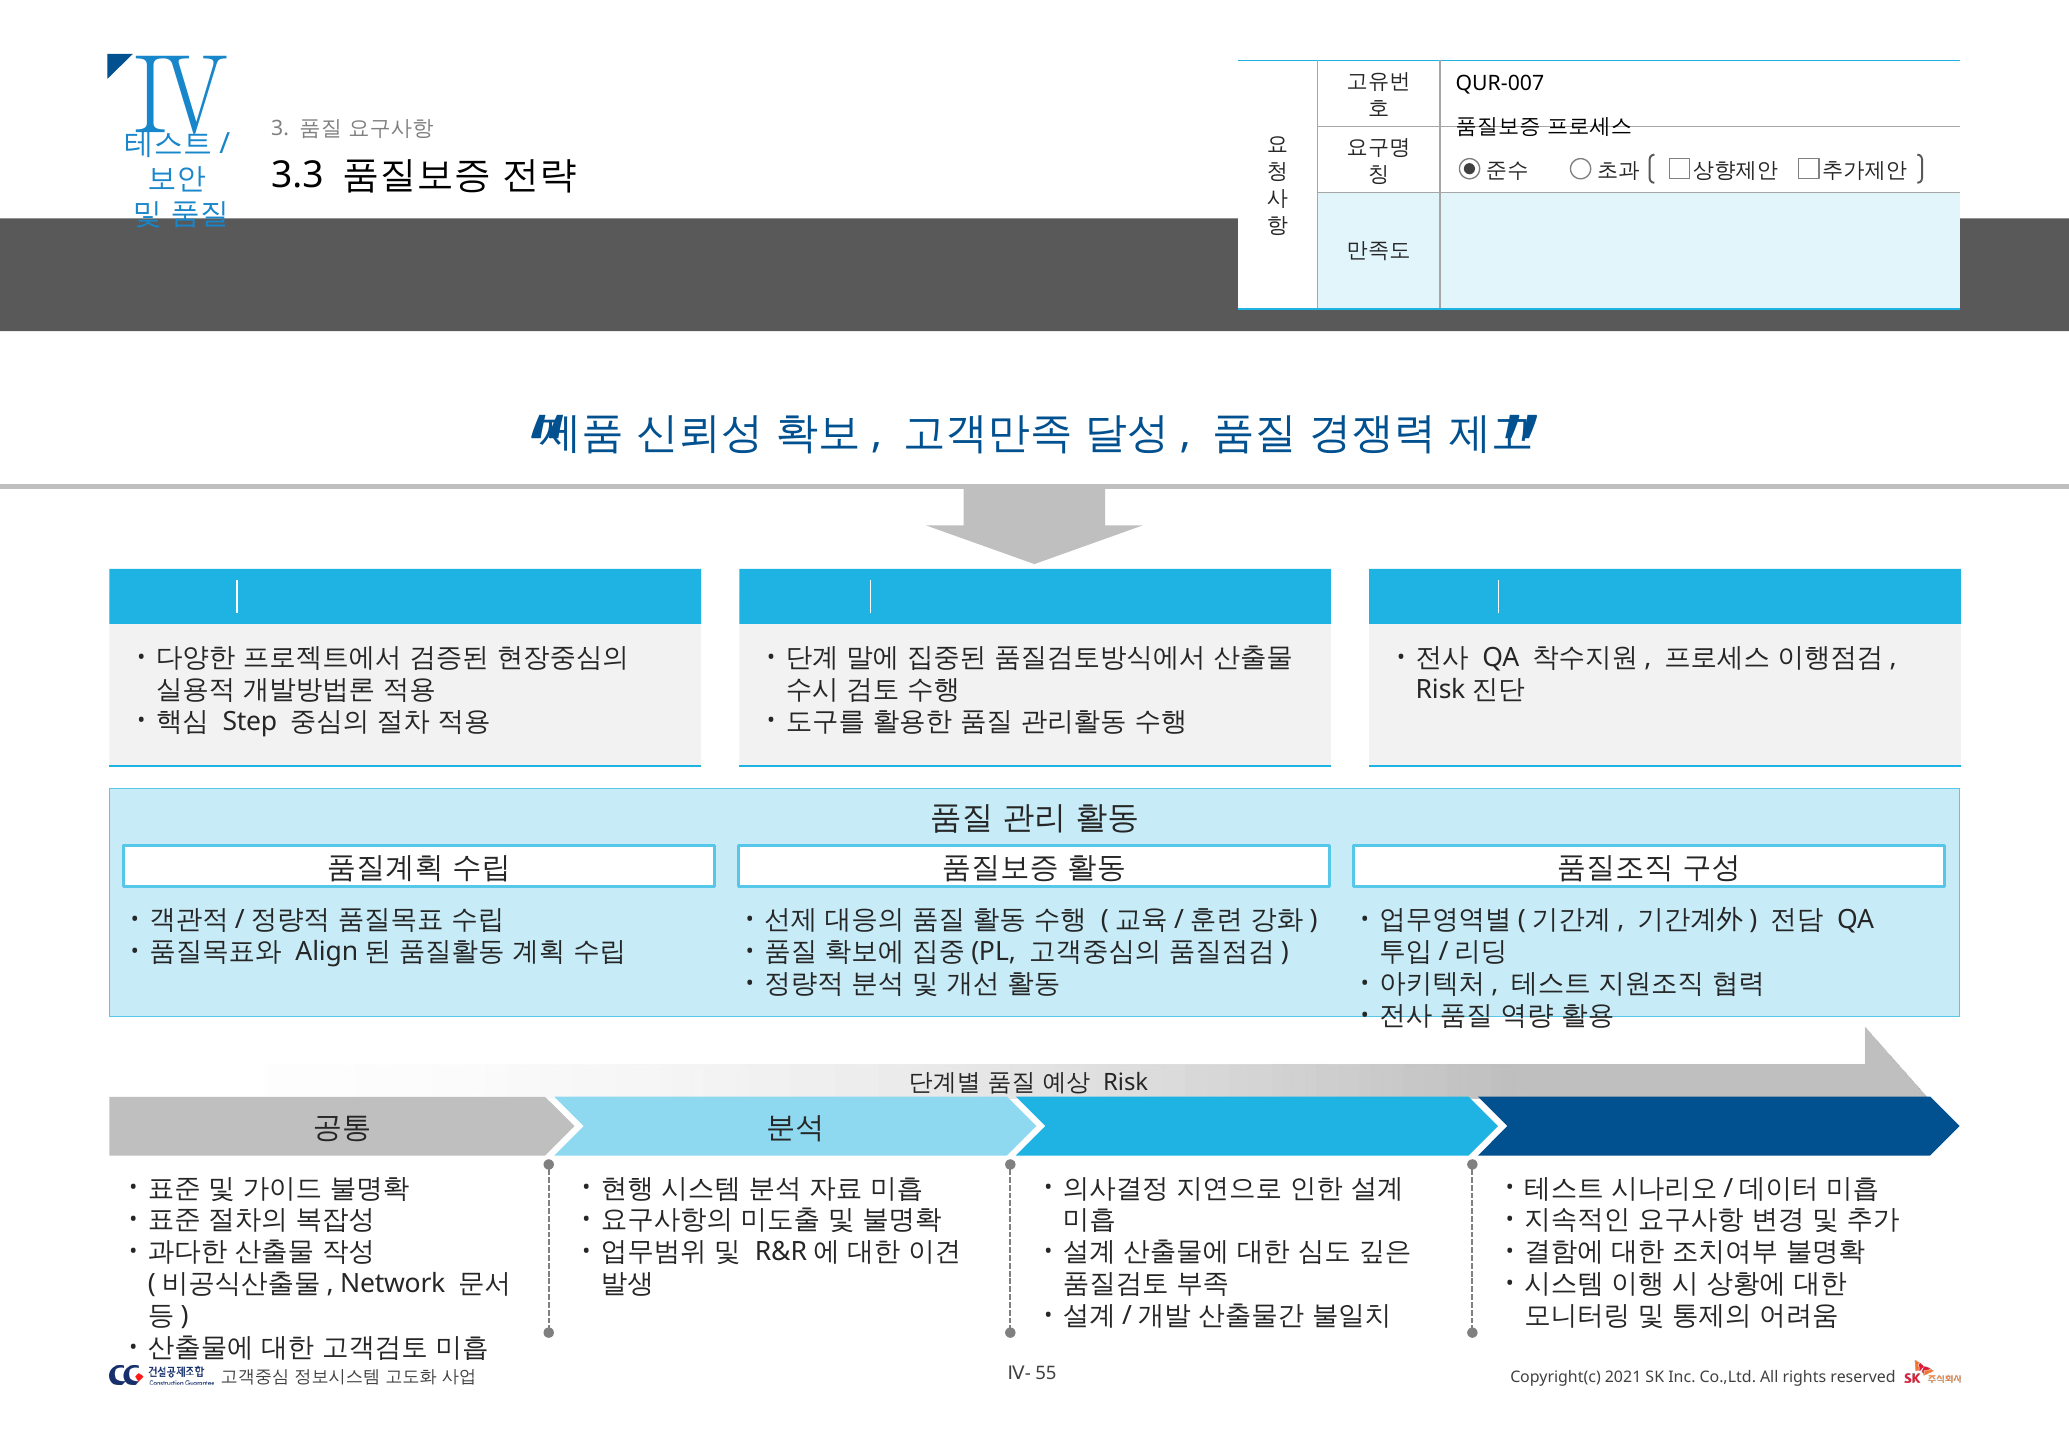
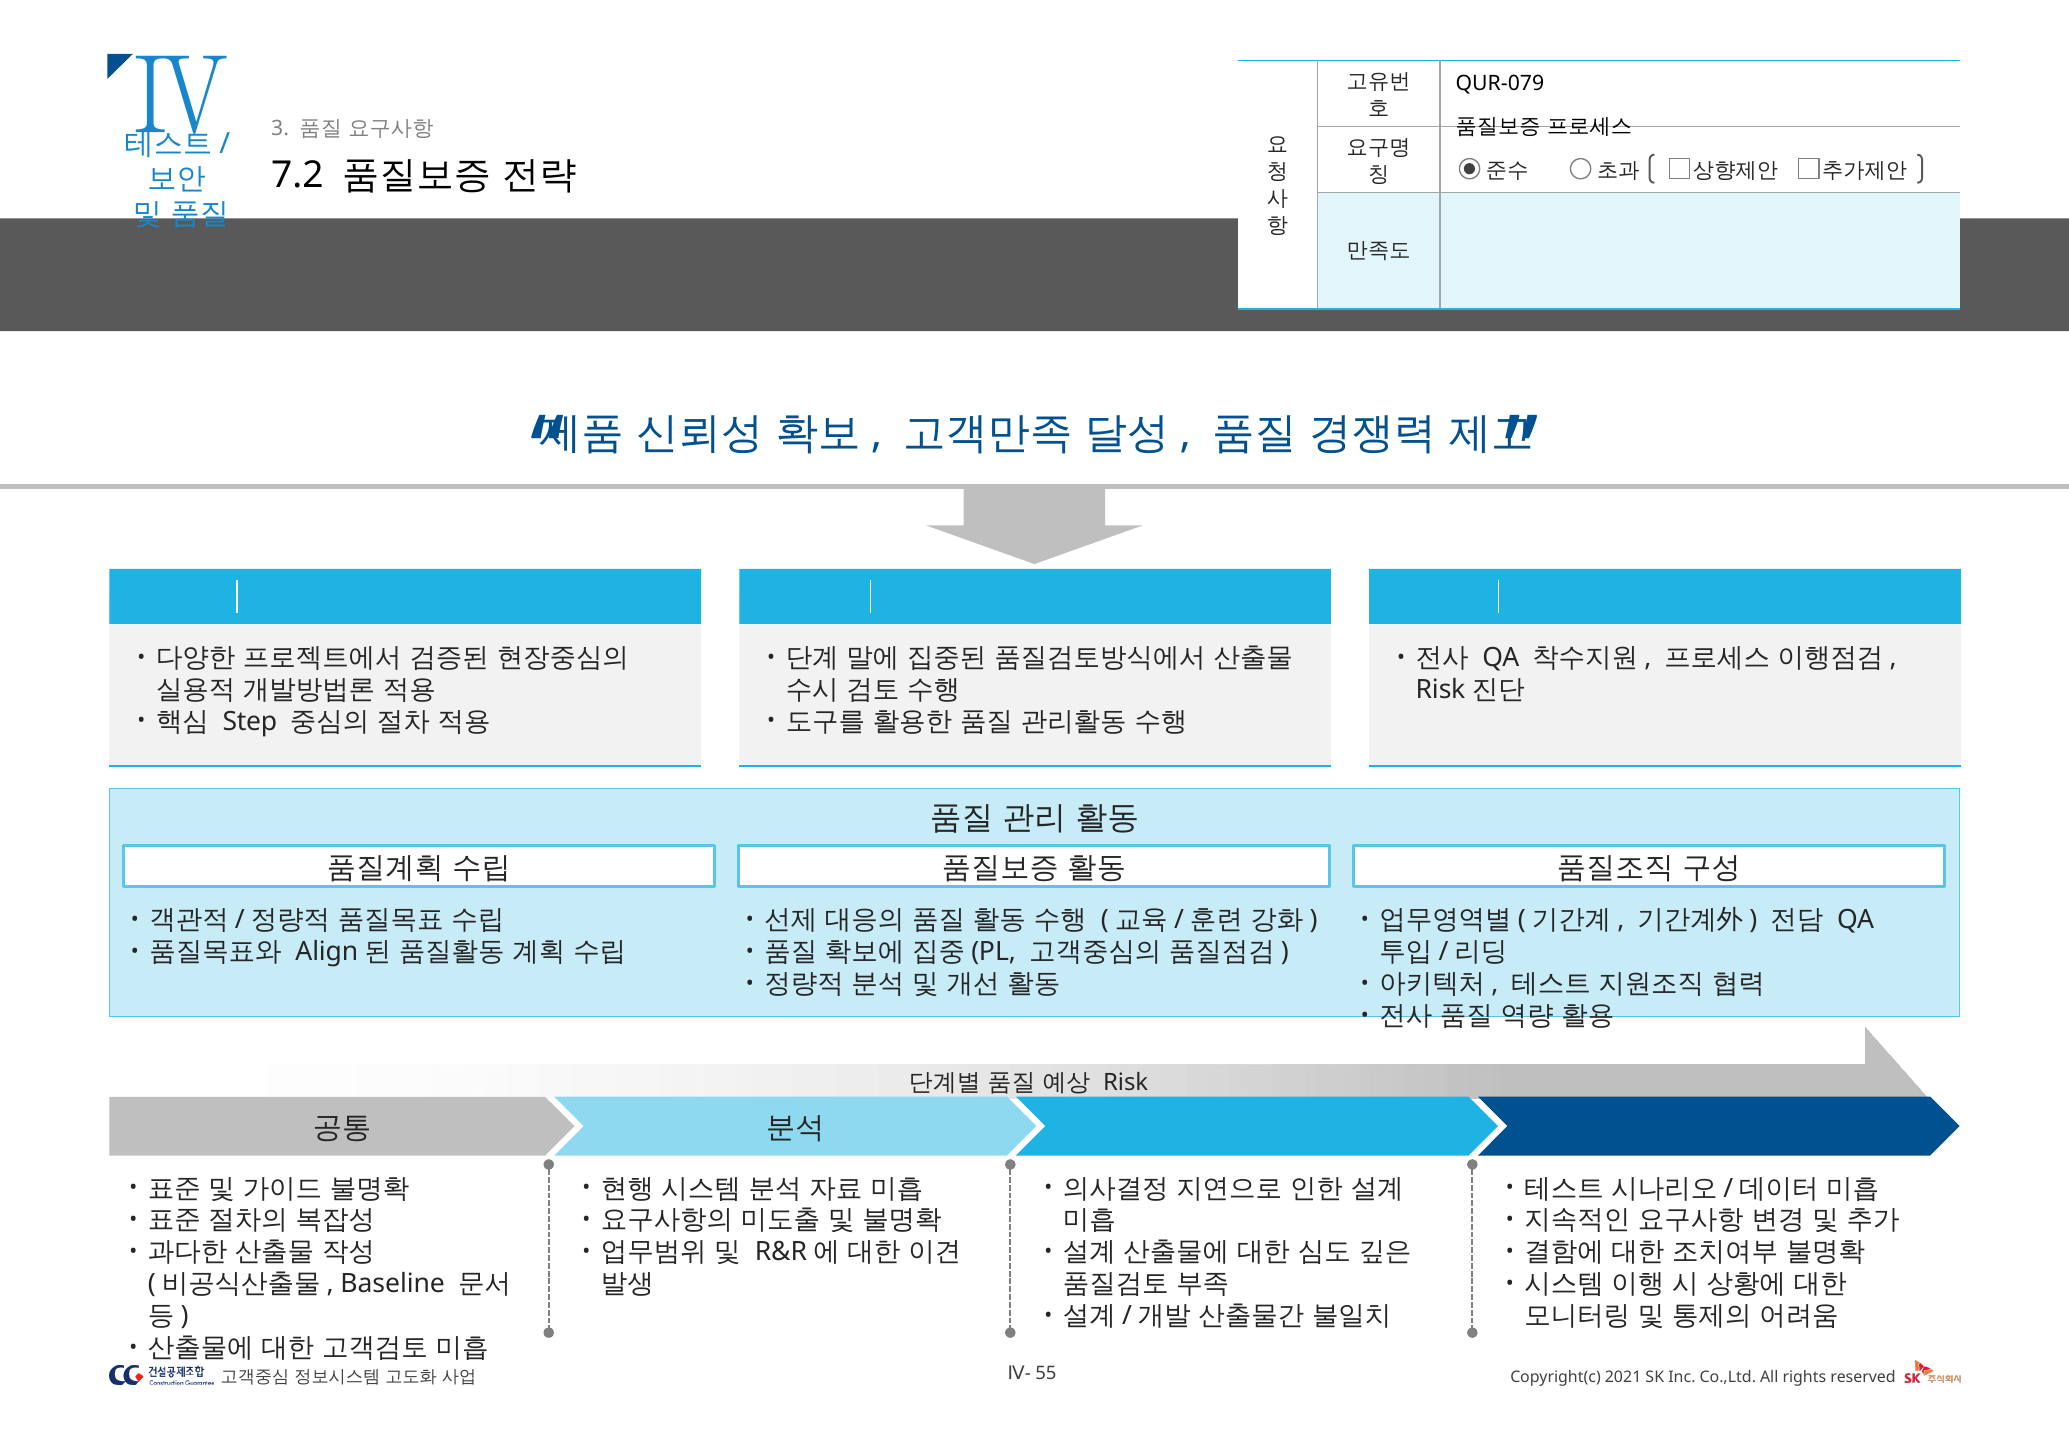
QUR-007: QUR-007 -> QUR-079 (1500, 83)
3.3: 3.3 -> 7.2 (297, 175)
Network: Network -> Baseline (393, 1284)
